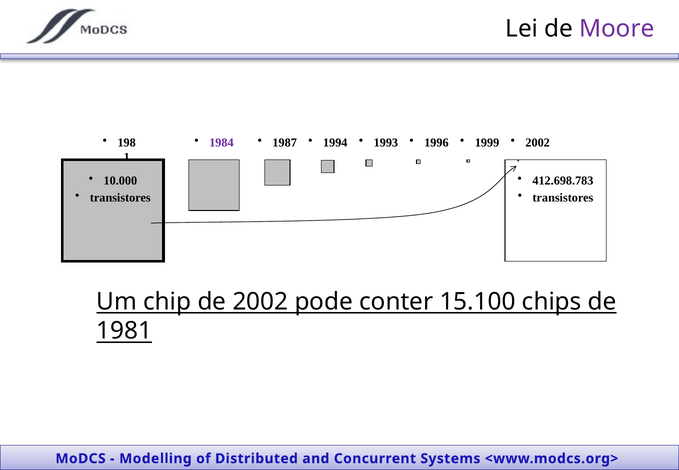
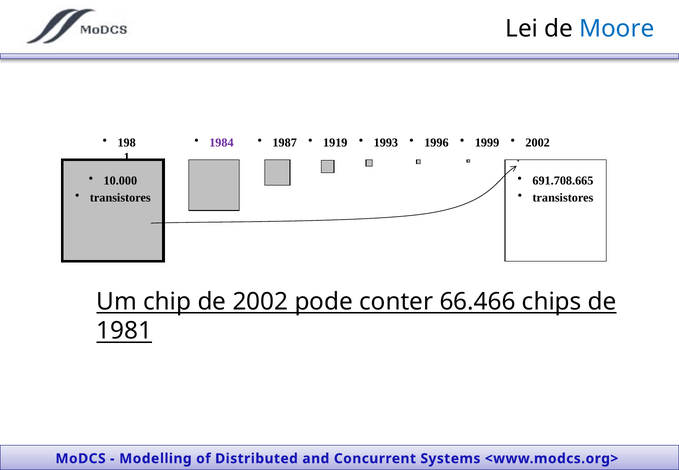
Moore colour: purple -> blue (617, 29)
1994: 1994 -> 1919 (335, 143)
412.698.783: 412.698.783 -> 691.708.665 (563, 181)
15.100: 15.100 -> 66.466 (478, 302)
